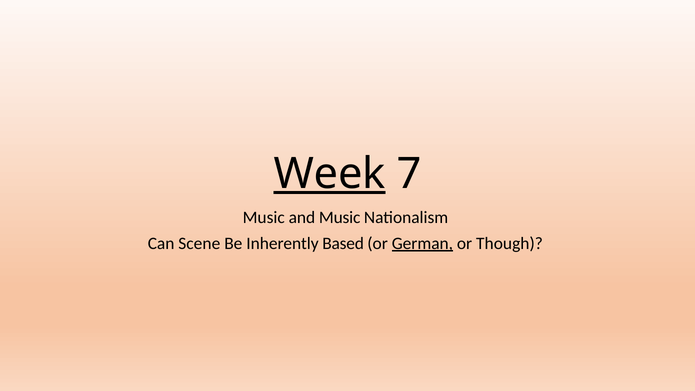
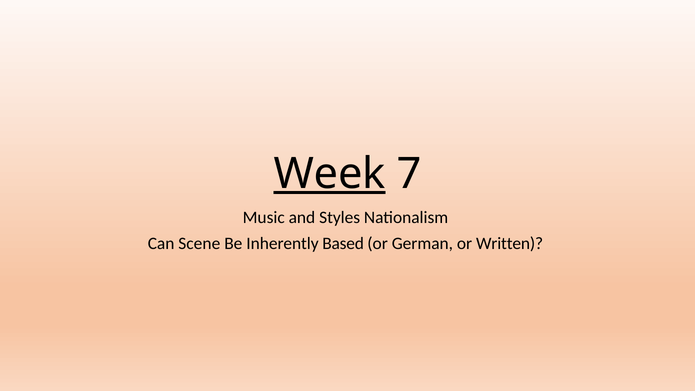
and Music: Music -> Styles (340, 217)
German underline: present -> none (422, 243)
Though: Though -> Written (510, 243)
